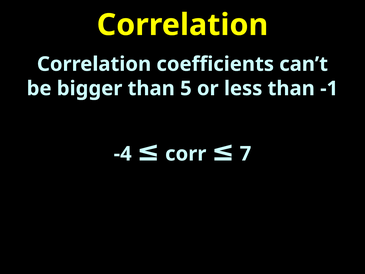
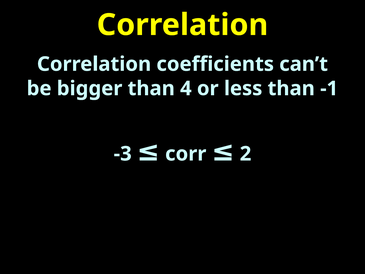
5: 5 -> 4 (186, 88)
-4: -4 -> -3 (123, 154)
7: 7 -> 2 (246, 154)
